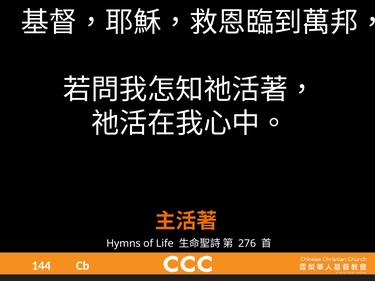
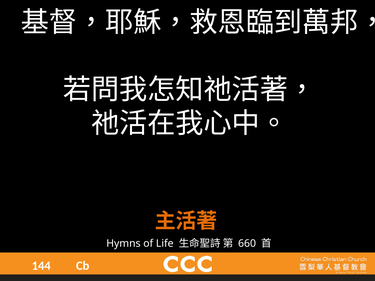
276: 276 -> 660 (247, 244)
